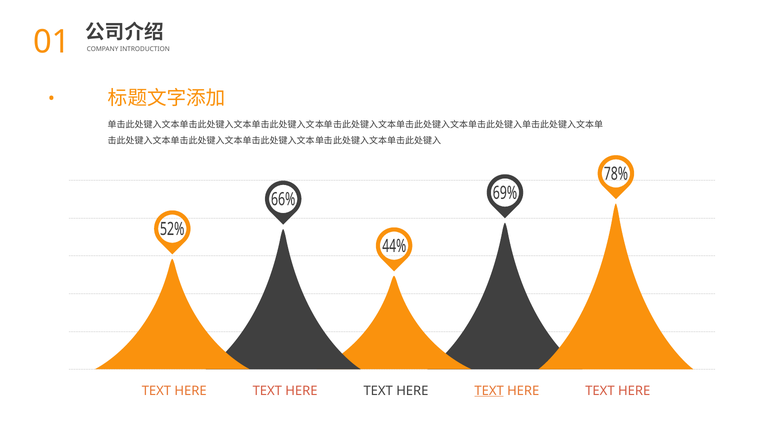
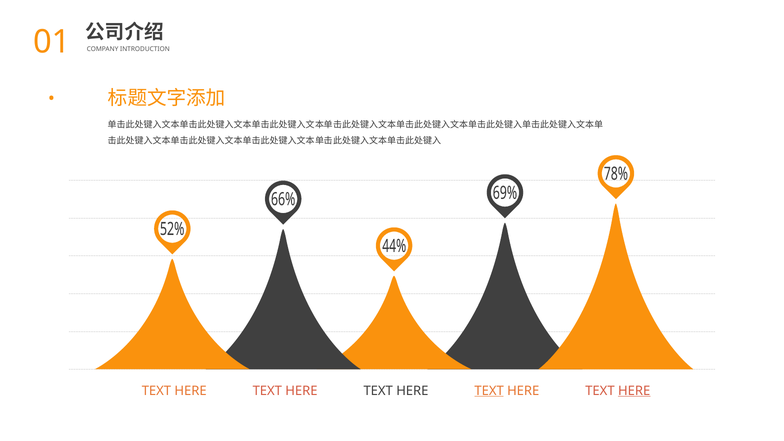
HERE underline: none -> present (634, 391)
